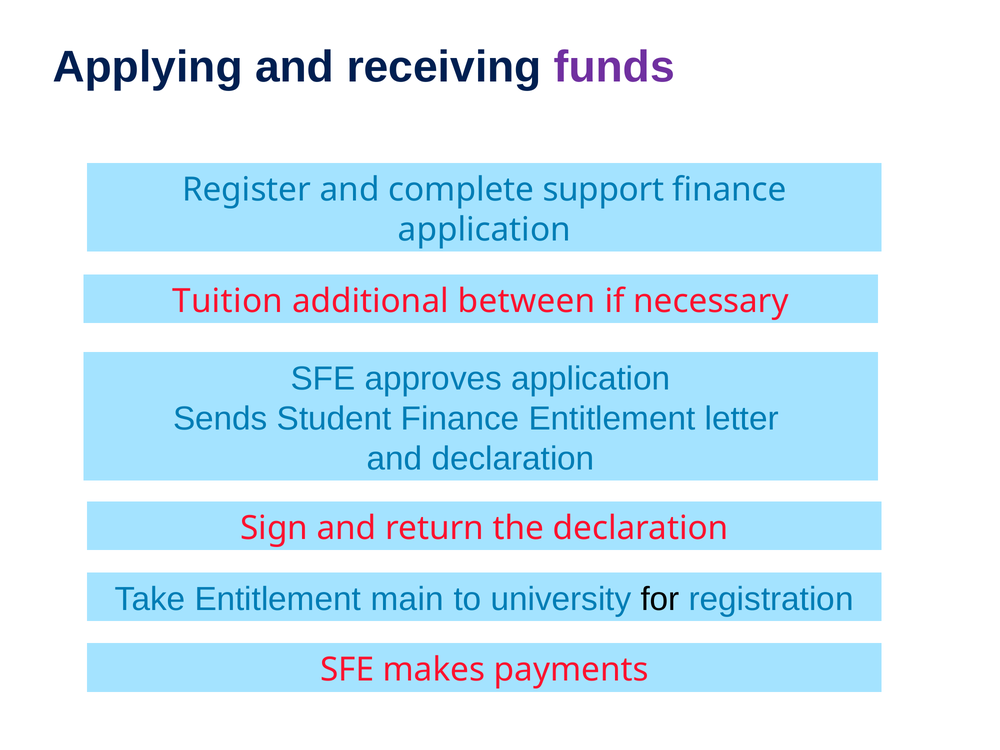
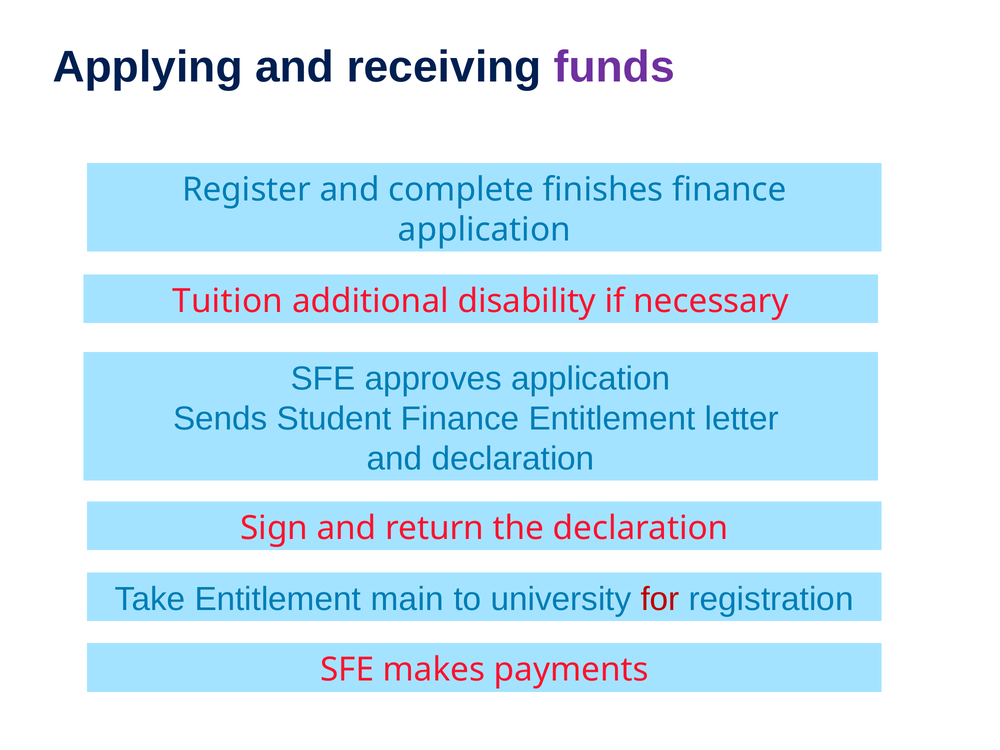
support: support -> finishes (603, 190)
between: between -> disability (527, 301)
for colour: black -> red (660, 599)
